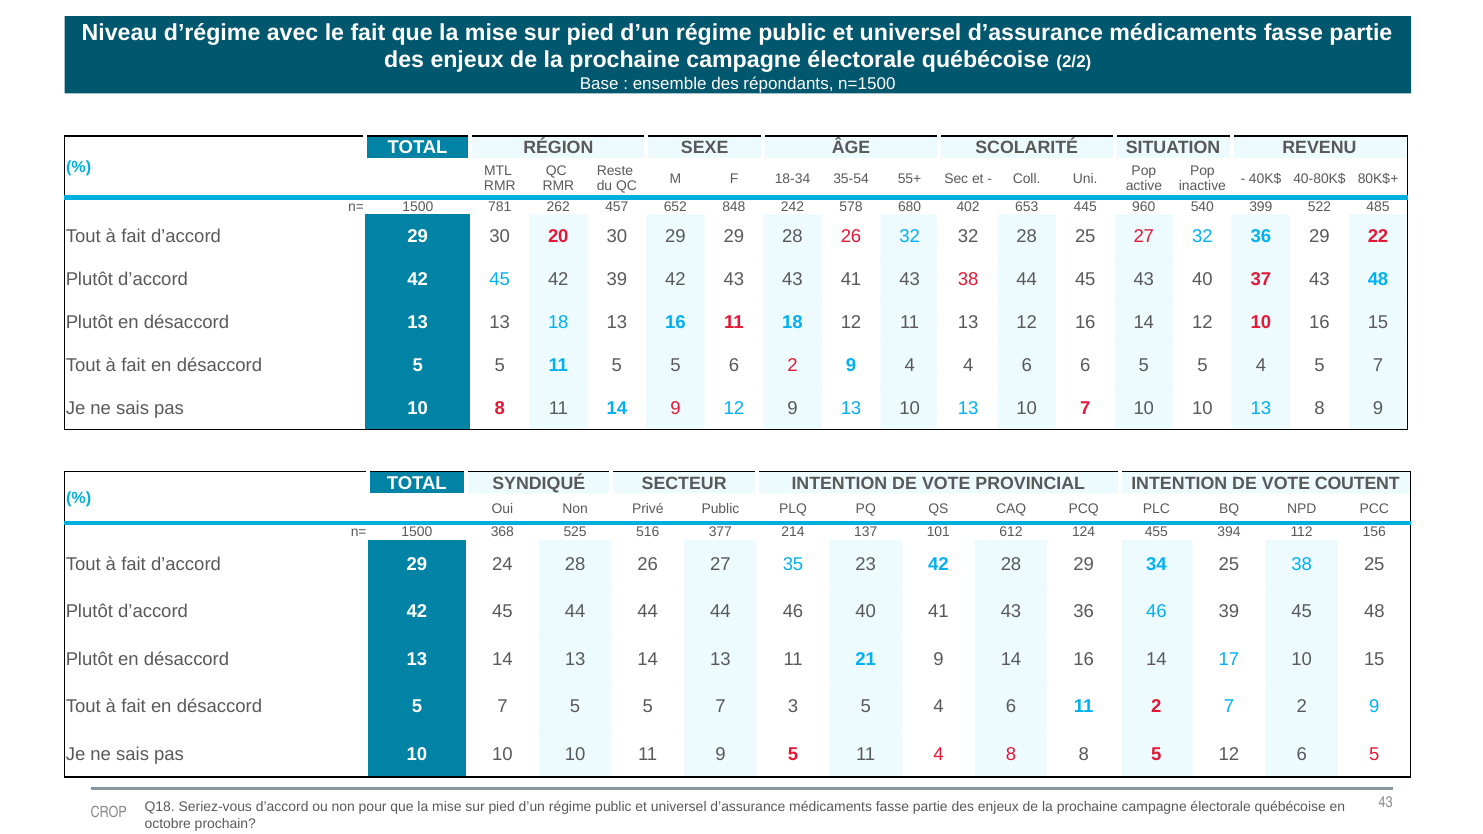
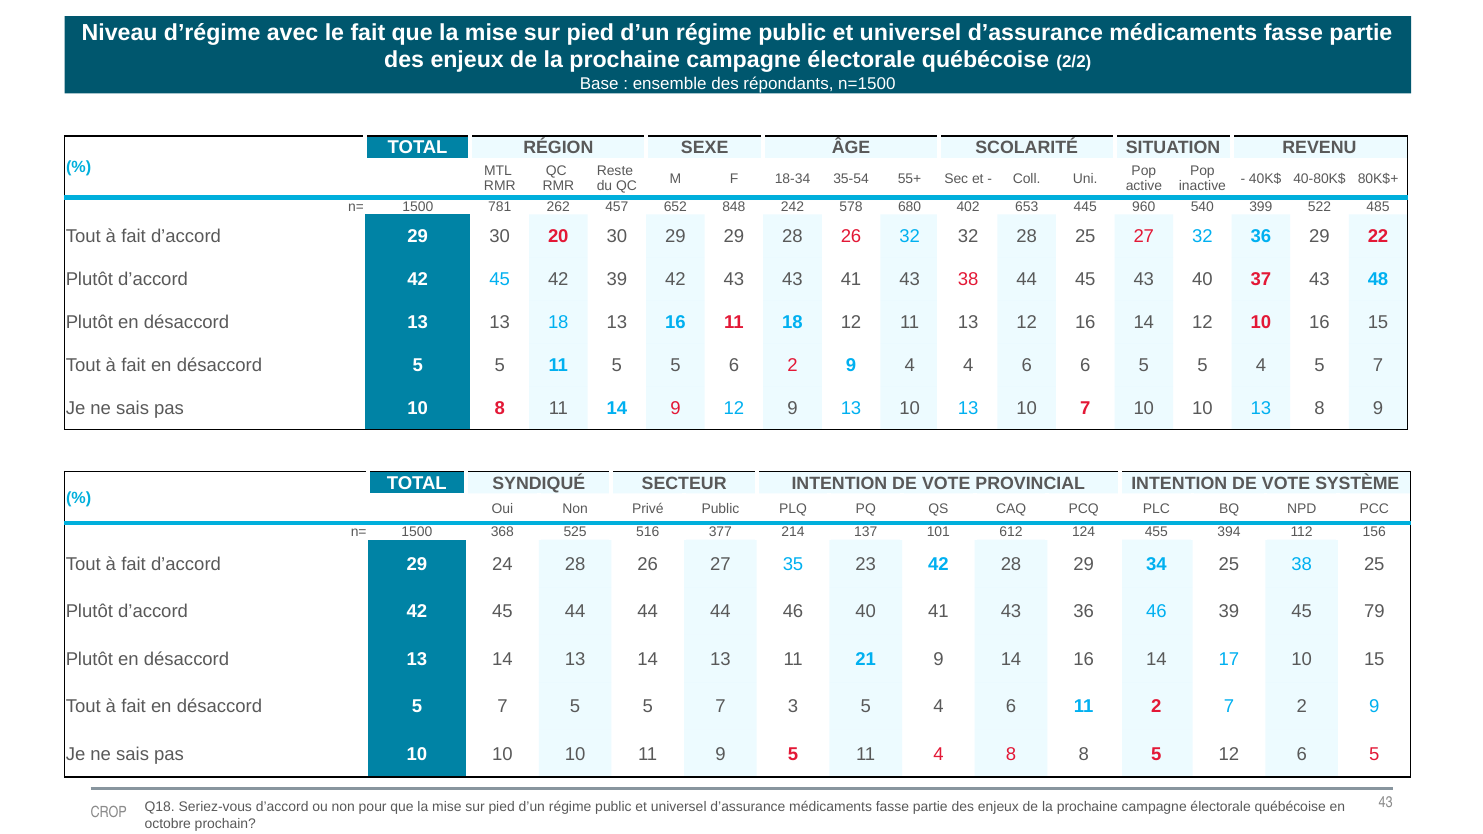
COUTENT: COUTENT -> SYSTÈME (1357, 484)
45 48: 48 -> 79 (1374, 612)
